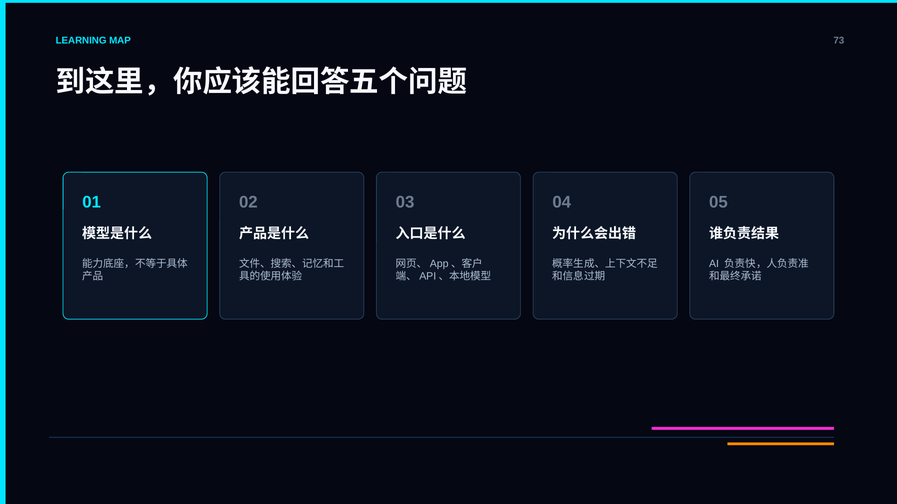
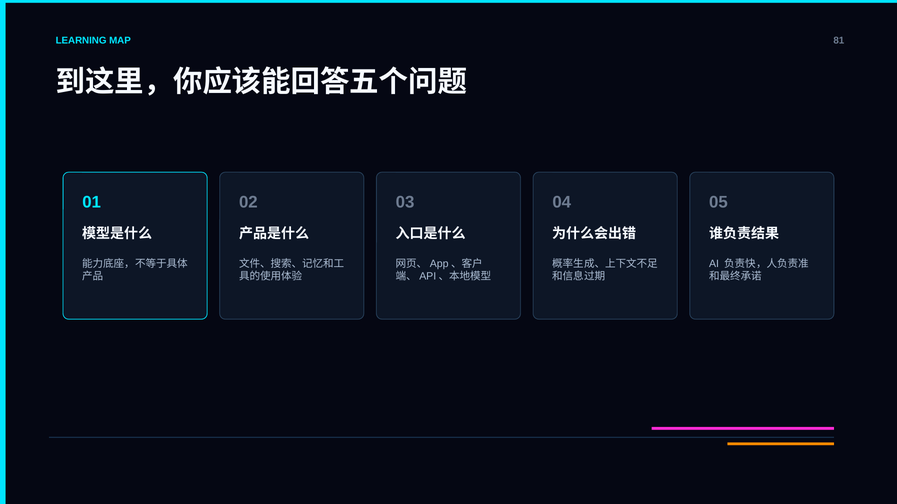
73: 73 -> 81 (839, 41)
